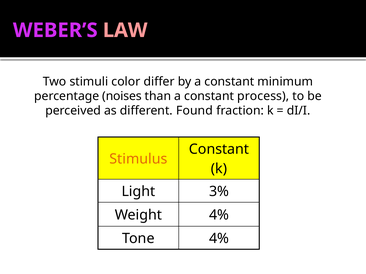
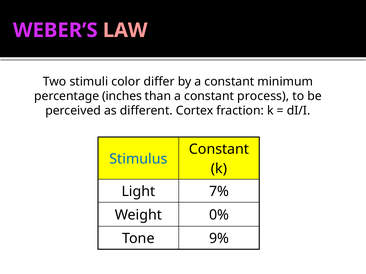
noises: noises -> inches (122, 96)
Found: Found -> Cortex (195, 111)
Stimulus colour: orange -> blue (138, 159)
3%: 3% -> 7% (219, 192)
Weight 4%: 4% -> 0% (219, 215)
Tone 4%: 4% -> 9% (219, 239)
